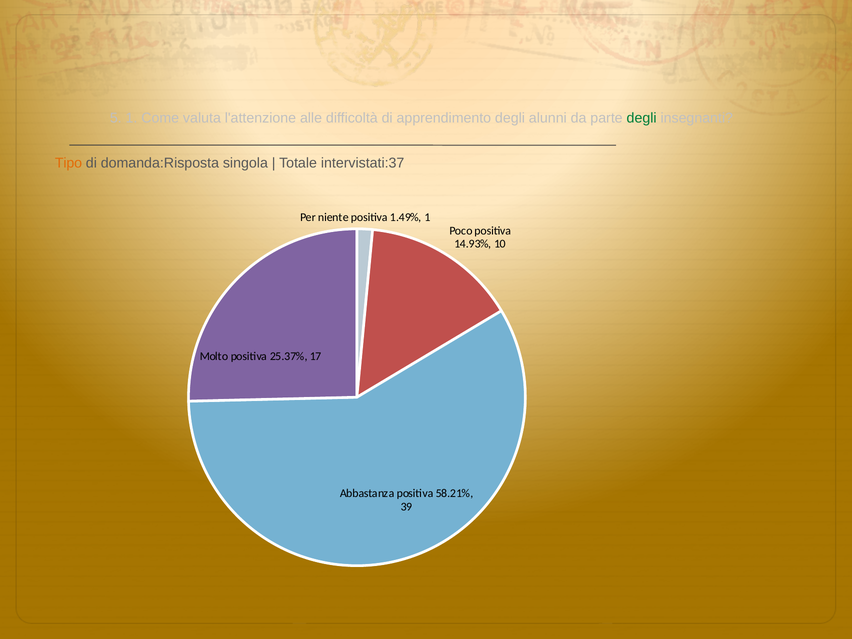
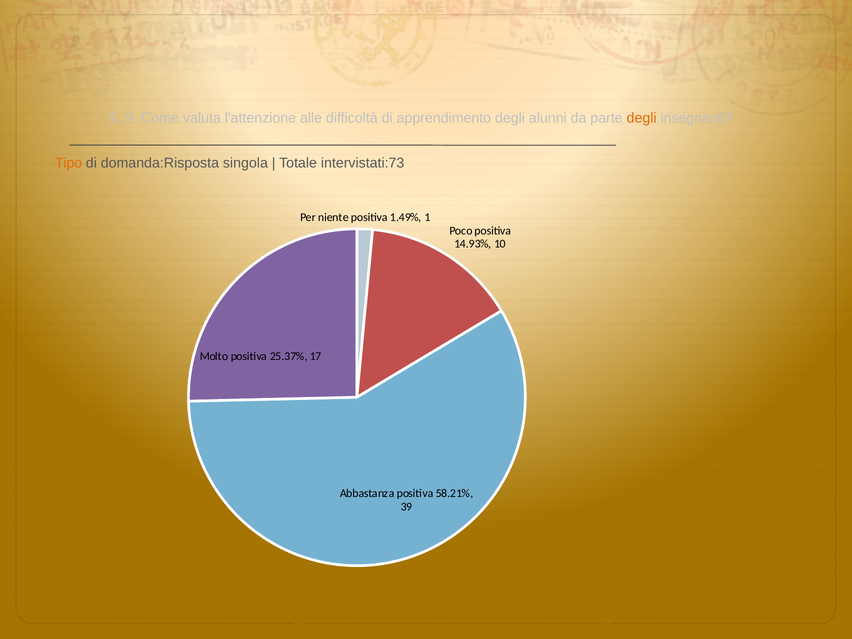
5 1: 1 -> 9 (131, 118)
degli colour: green -> orange (642, 118)
intervistati:37: intervistati:37 -> intervistati:73 (363, 163)
